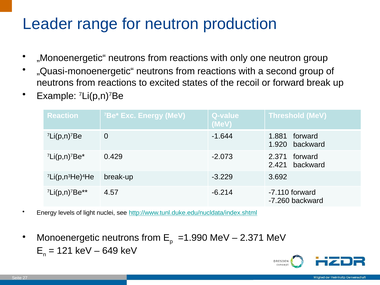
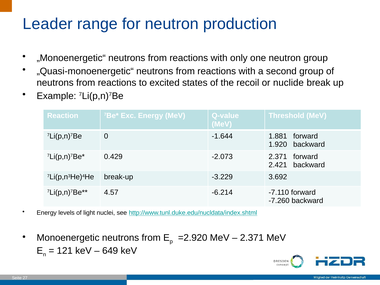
or forward: forward -> nuclide (288, 83)
=1.990: =1.990 -> =2.920 (193, 238)
